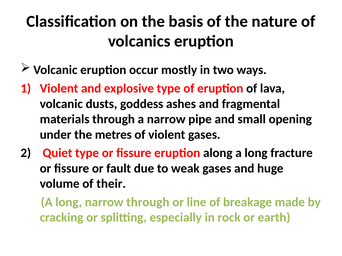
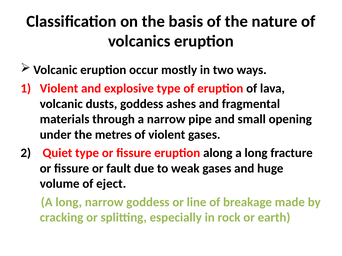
their: their -> eject (111, 184)
narrow through: through -> goddess (148, 203)
